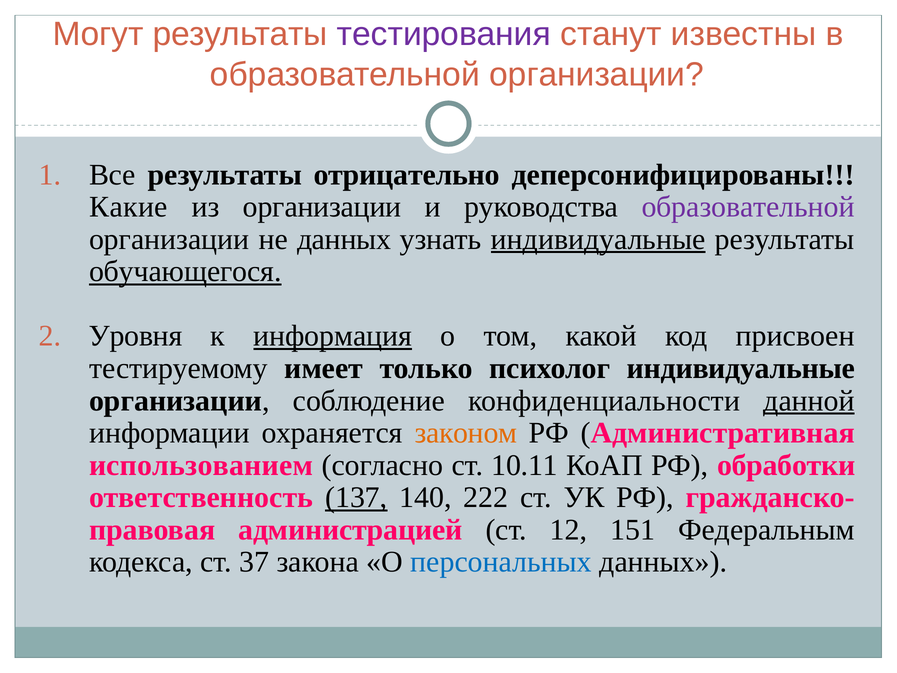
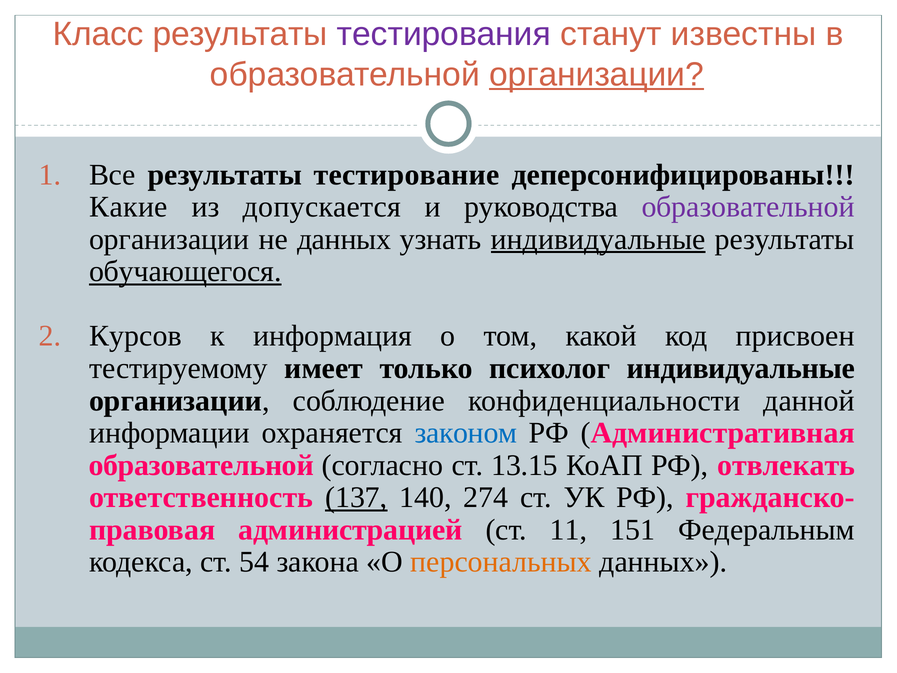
Могут: Могут -> Класс (98, 34)
организации underline: none -> present (597, 74)
отрицательно: отрицательно -> тестирование (407, 175)
из организации: организации -> допускается (322, 207)
Уровня: Уровня -> Курсов (135, 336)
информация underline: present -> none (333, 336)
данной underline: present -> none (809, 401)
законом colour: orange -> blue (466, 433)
использованием: использованием -> образовательной (201, 465)
10.11: 10.11 -> 13.15 (525, 465)
обработки: обработки -> отвлекать (786, 465)
222: 222 -> 274 (486, 497)
12: 12 -> 11 (569, 530)
37: 37 -> 54 (254, 562)
персональных colour: blue -> orange (501, 562)
